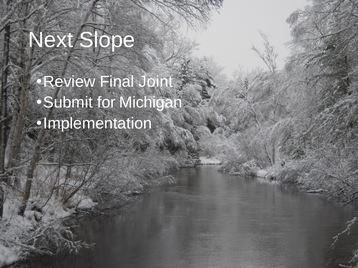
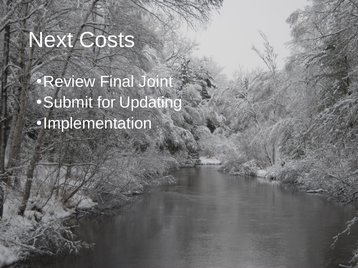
Slope: Slope -> Costs (107, 40)
Michigan: Michigan -> Updating (151, 103)
